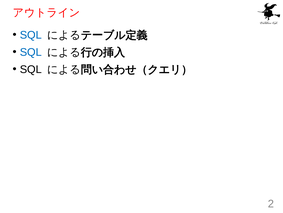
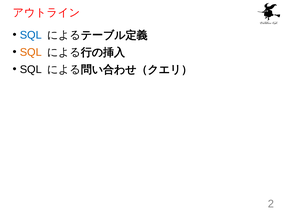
SQL colour: blue -> orange (31, 52)
